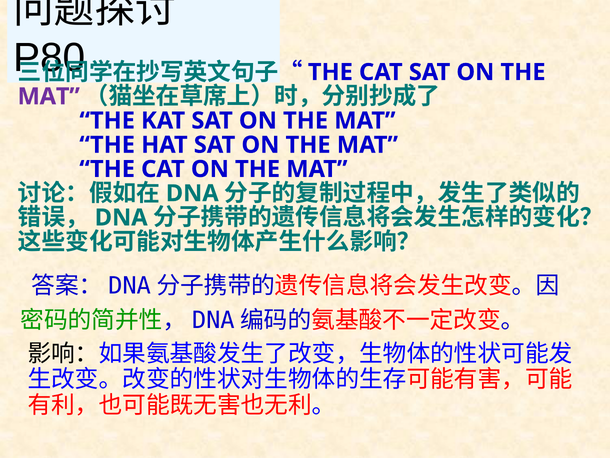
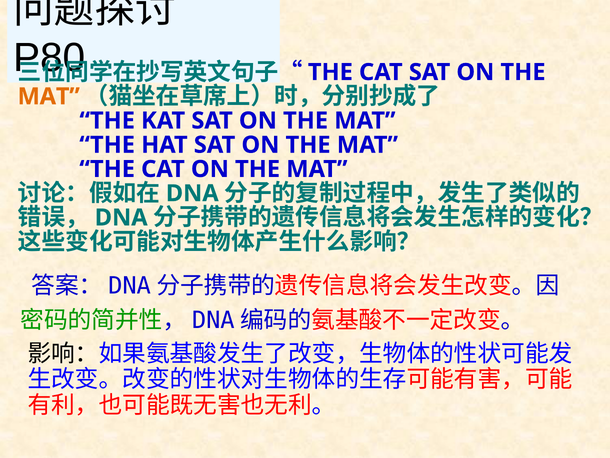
MAT colour: purple -> orange (49, 96)
